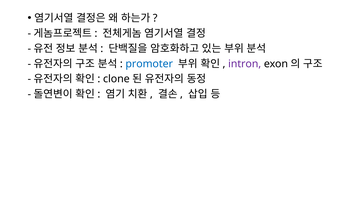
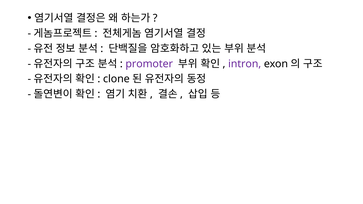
promoter colour: blue -> purple (149, 64)
